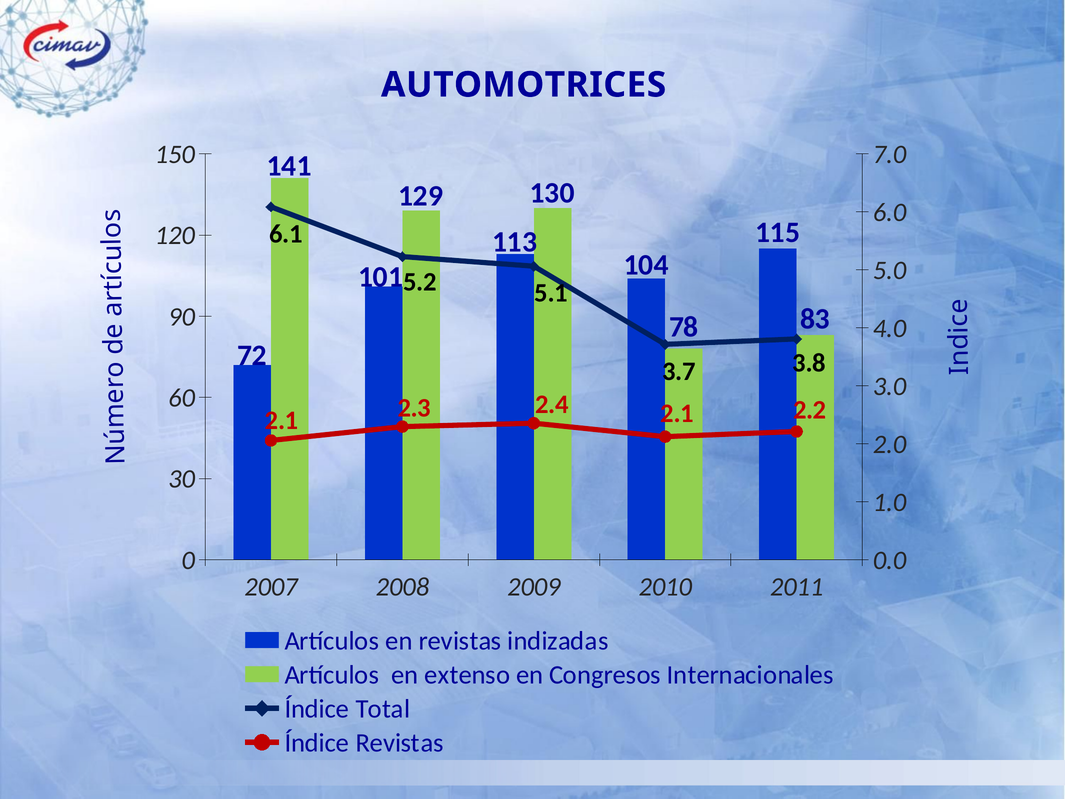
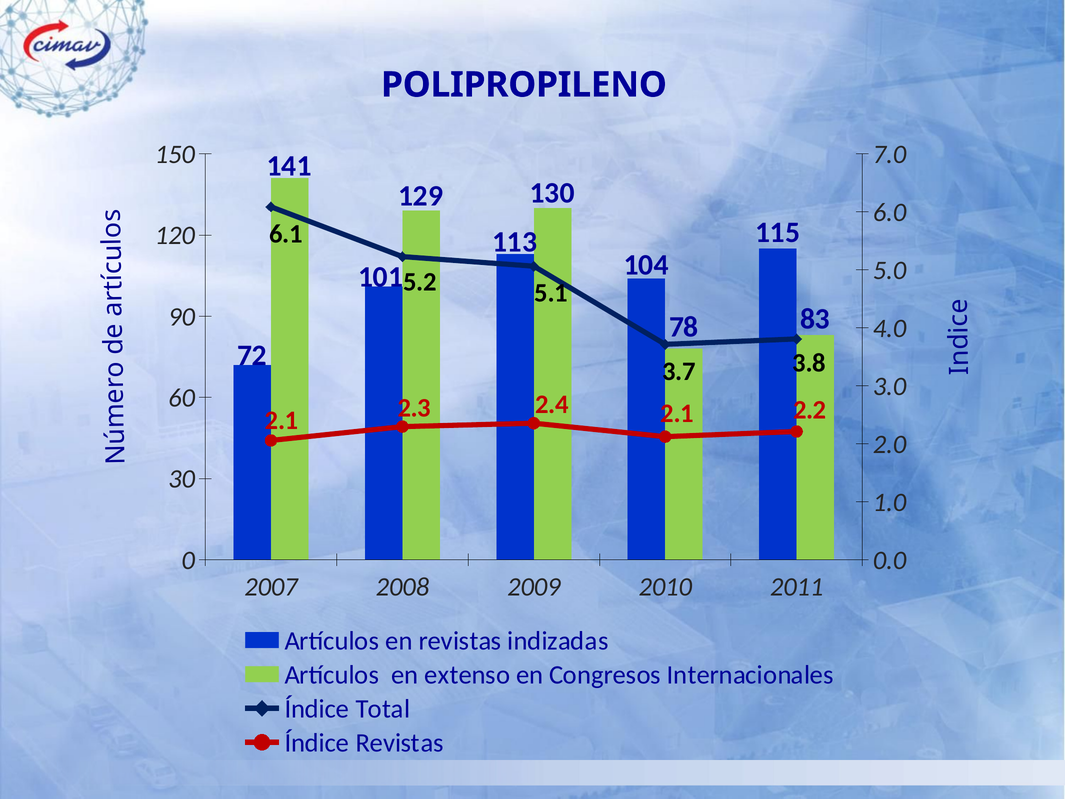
AUTOMOTRICES: AUTOMOTRICES -> POLIPROPILENO (524, 85)
